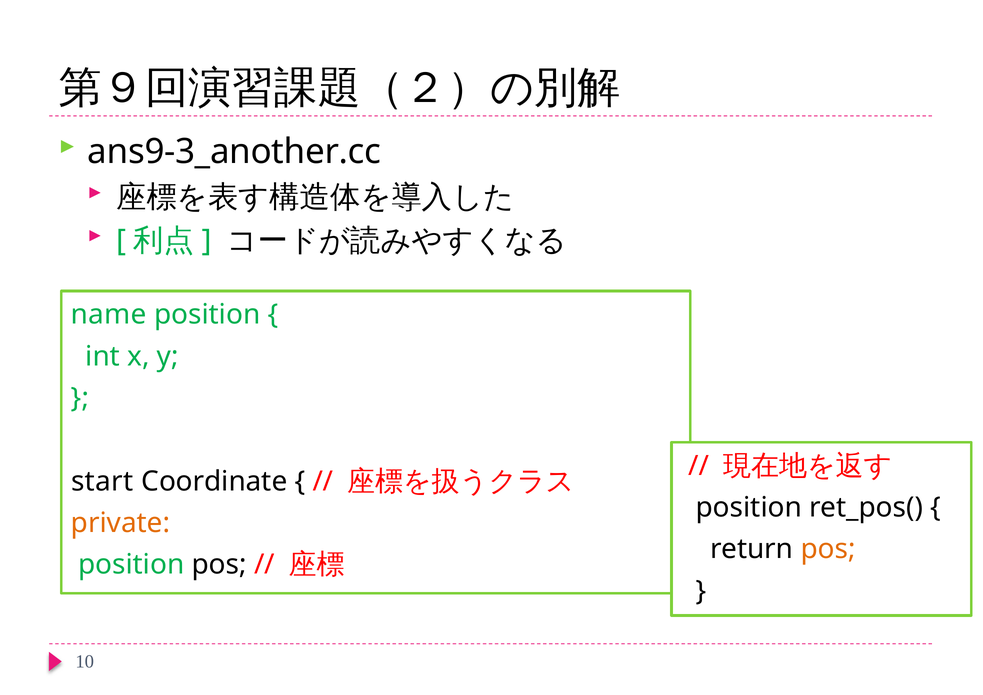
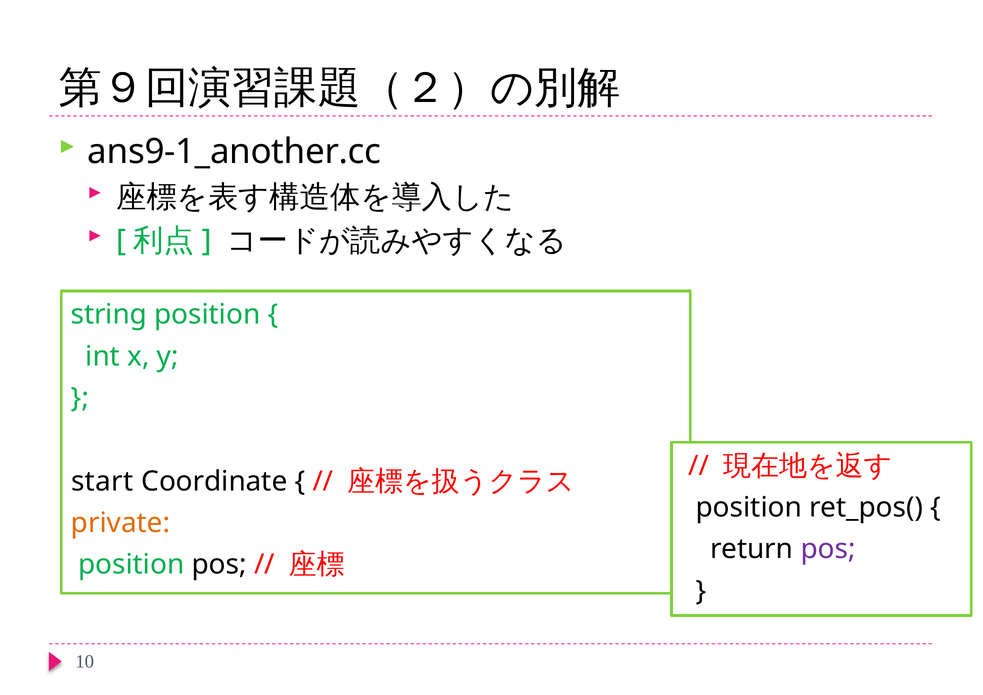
ans9-3_another.cc: ans9-3_another.cc -> ans9-1_another.cc (234, 152)
name: name -> string (109, 315)
pos colour: orange -> purple (828, 549)
